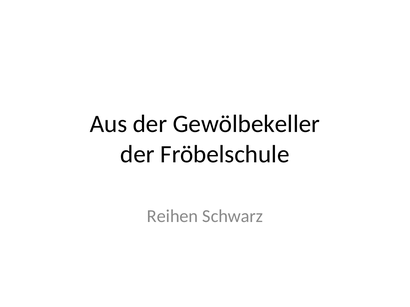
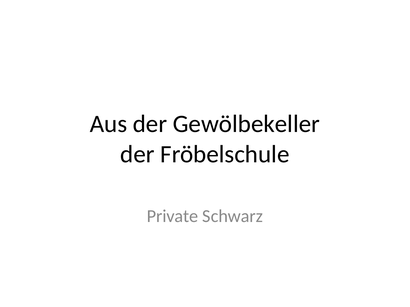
Reihen: Reihen -> Private (173, 216)
